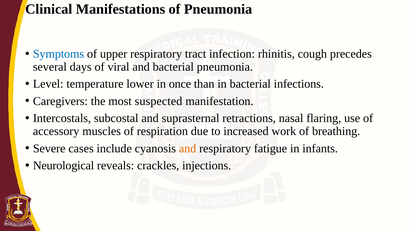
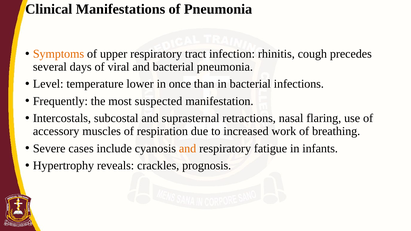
Symptoms colour: blue -> orange (59, 54)
Caregivers: Caregivers -> Frequently (60, 101)
Neurological: Neurological -> Hypertrophy (63, 166)
injections: injections -> prognosis (207, 166)
